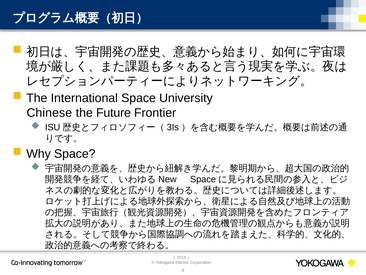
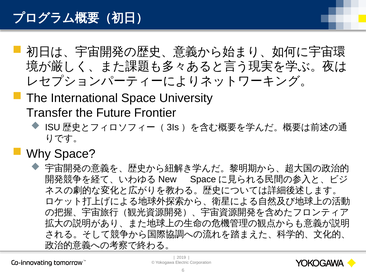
Chinese: Chinese -> Transfer (49, 113)
